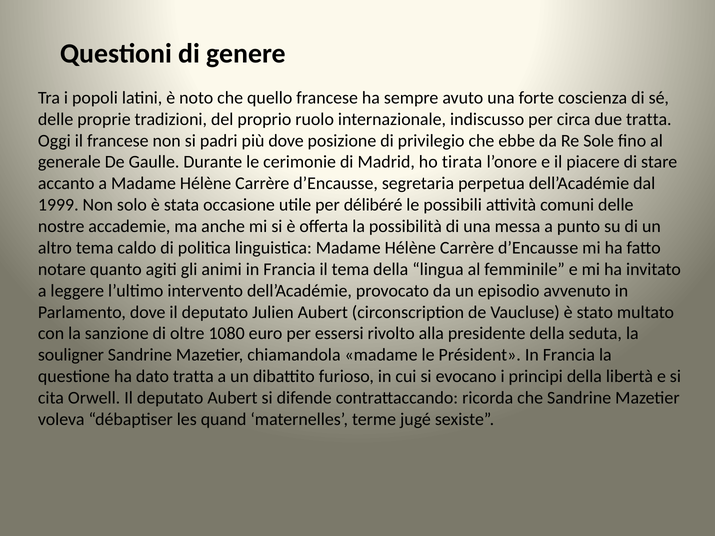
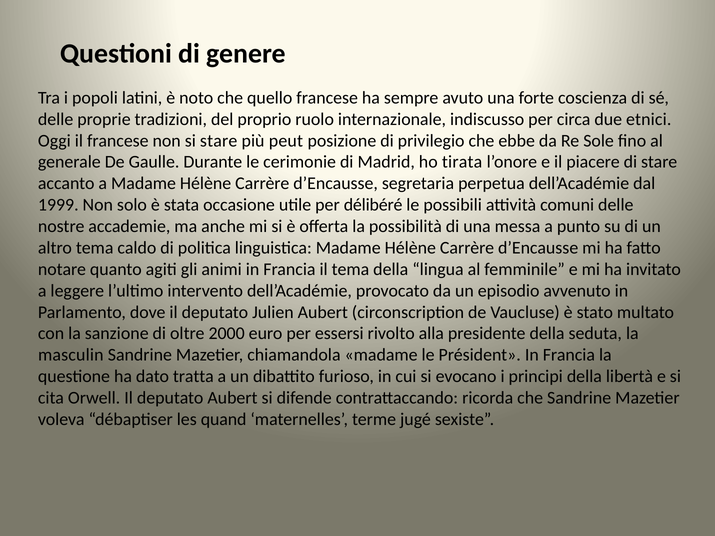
due tratta: tratta -> etnici (649, 119)
si padri: padri -> stare (219, 141)
più dove: dove -> peut (286, 141)
1080: 1080 -> 2000 (227, 334)
souligner: souligner -> masculin (71, 355)
